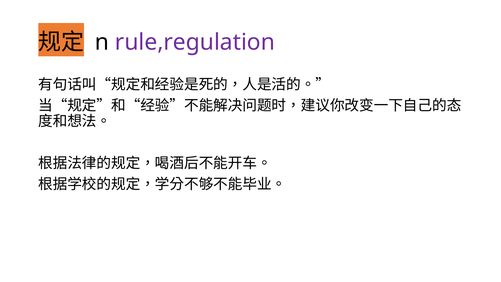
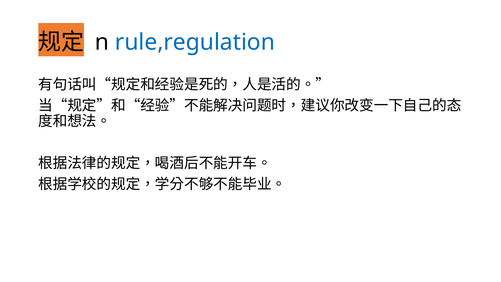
rule,regulation colour: purple -> blue (195, 42)
